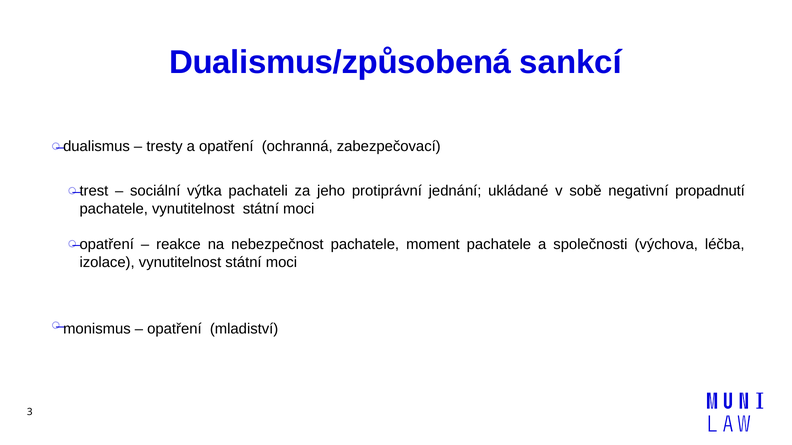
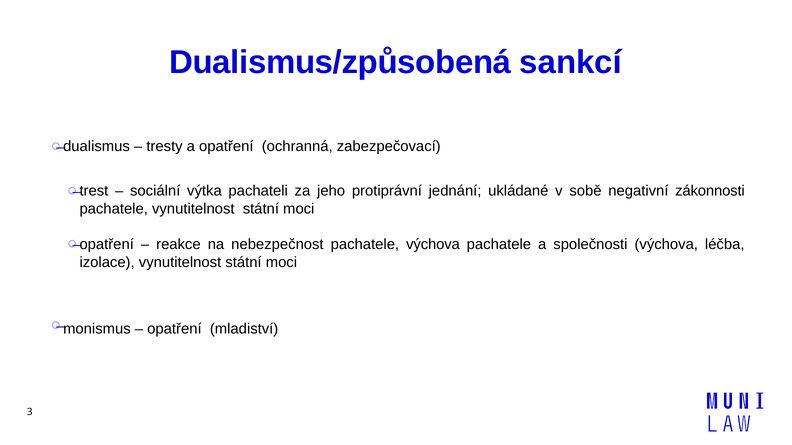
propadnutí: propadnutí -> zákonnosti (710, 191)
pachatele moment: moment -> výchova (433, 245)
